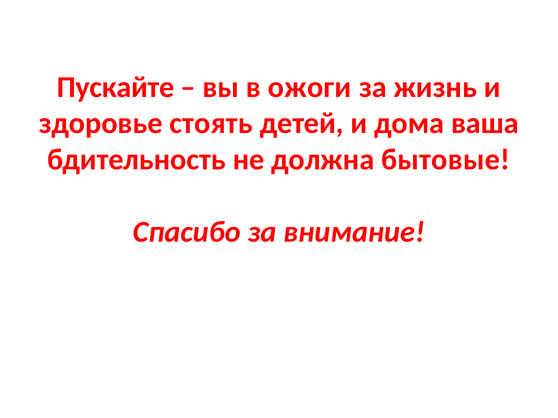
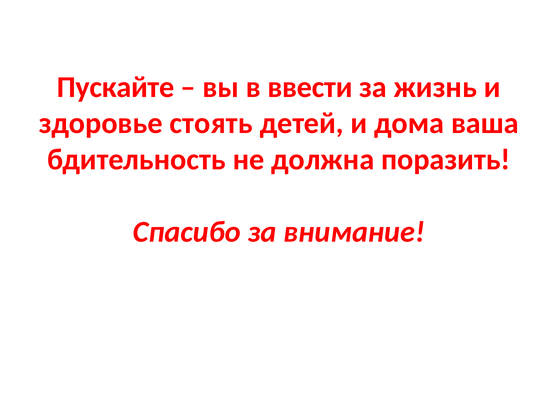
ожоги: ожоги -> ввести (310, 87)
бытовые: бытовые -> поразить (446, 160)
